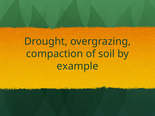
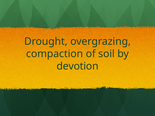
example: example -> devotion (78, 66)
